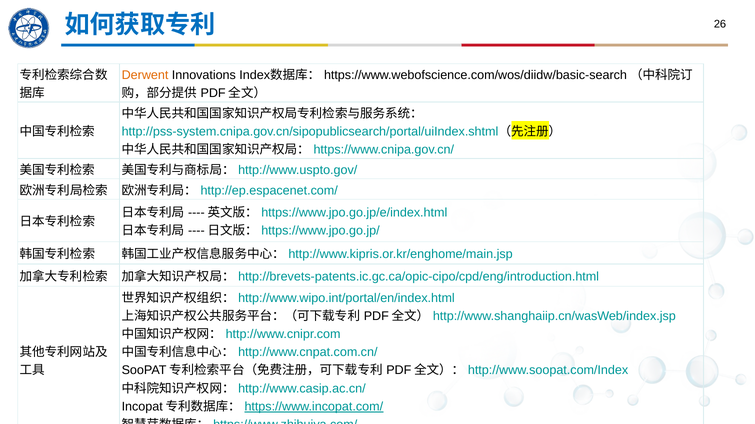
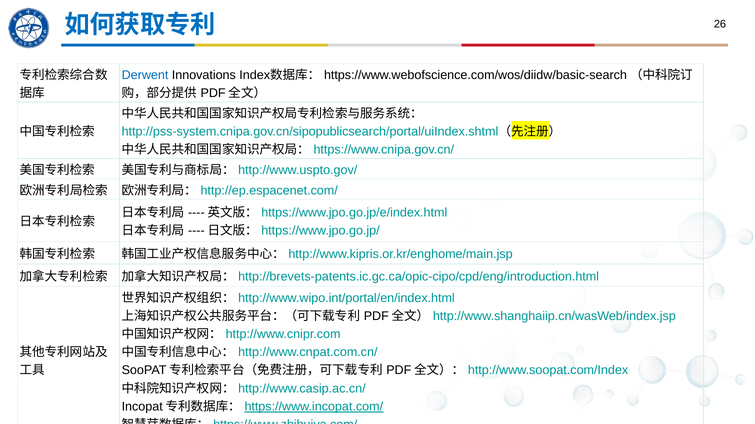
Derwent colour: orange -> blue (145, 75)
